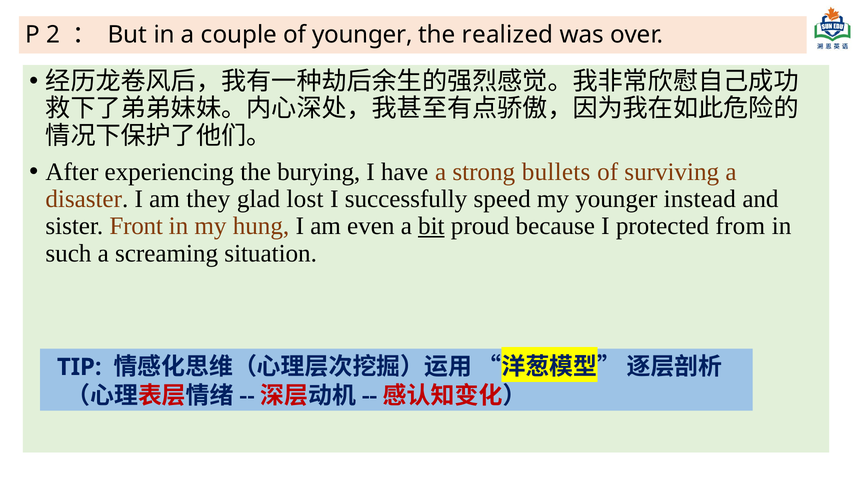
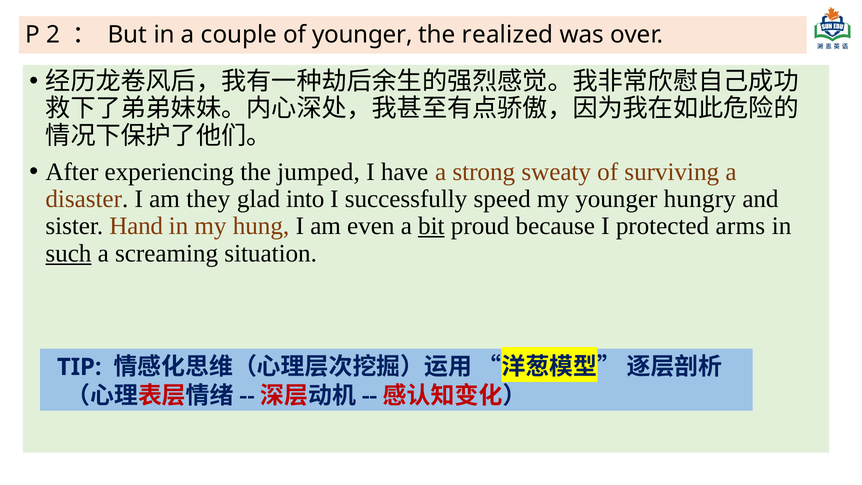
burying: burying -> jumped (319, 172)
bullets: bullets -> sweaty (556, 172)
lost: lost -> into (305, 199)
instead: instead -> hungry (700, 199)
Front: Front -> Hand (136, 226)
from: from -> arms (740, 226)
such underline: none -> present (68, 253)
